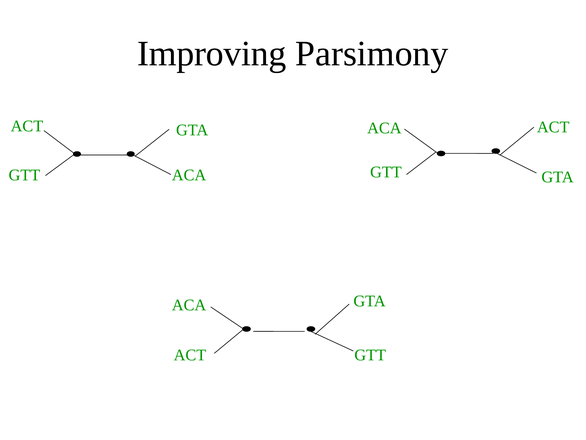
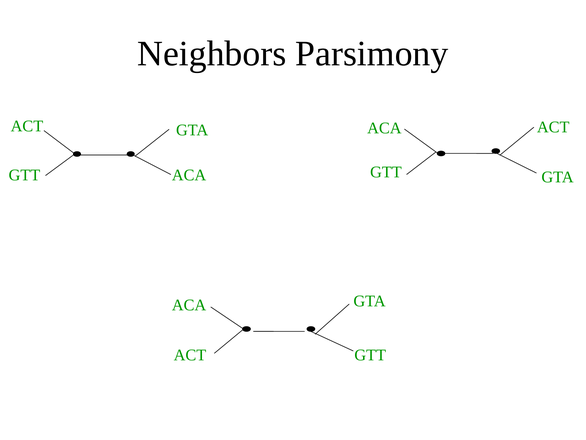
Improving: Improving -> Neighbors (212, 54)
